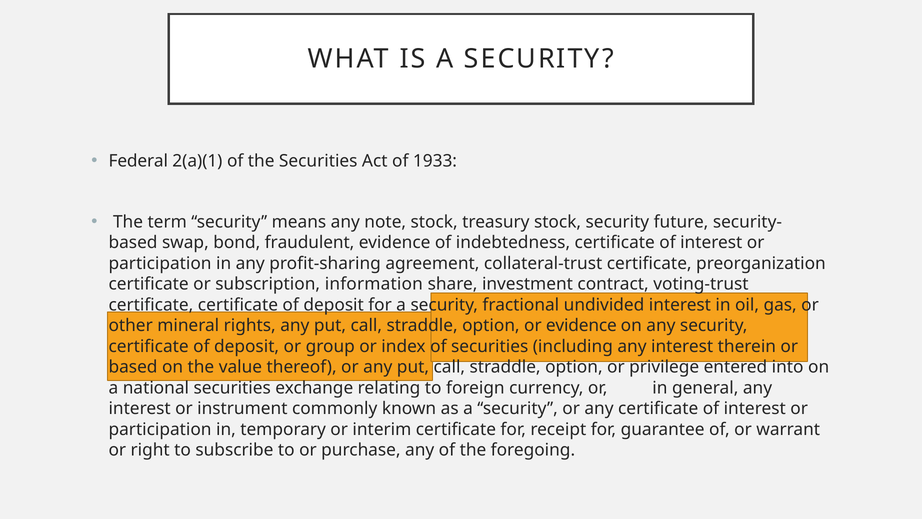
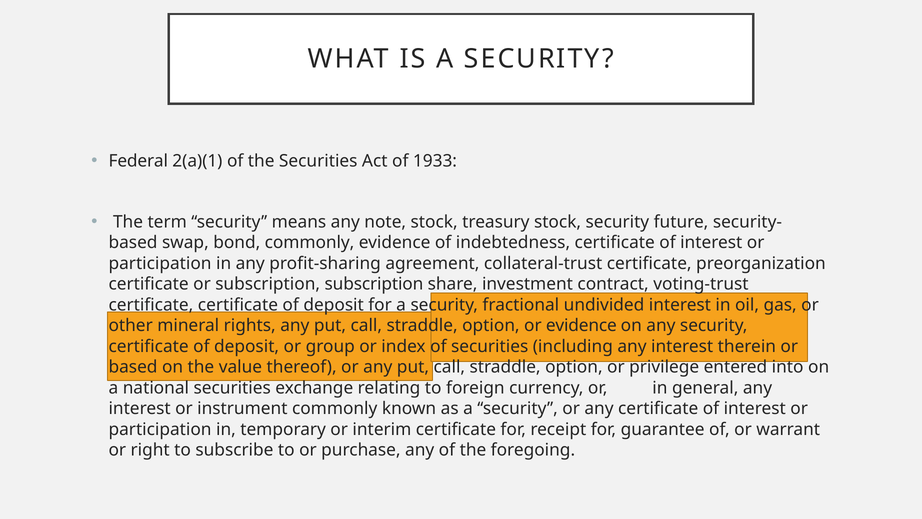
bond fraudulent: fraudulent -> commonly (310, 242)
subscription information: information -> subscription (374, 284)
